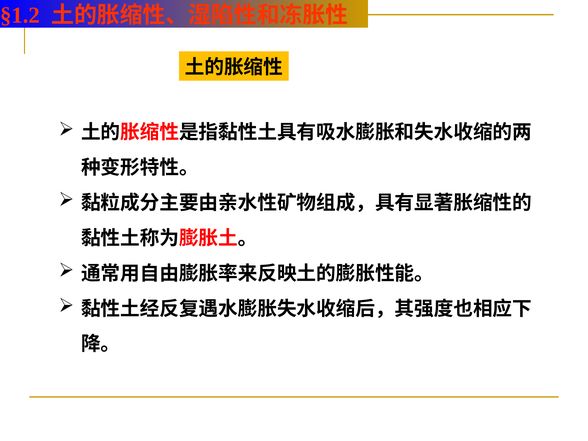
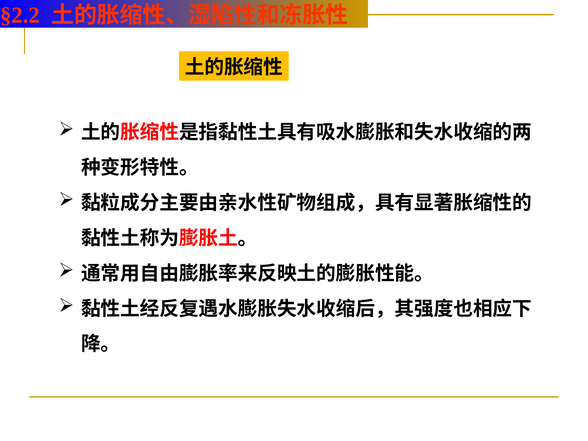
§1.2: §1.2 -> §2.2 (20, 15)
